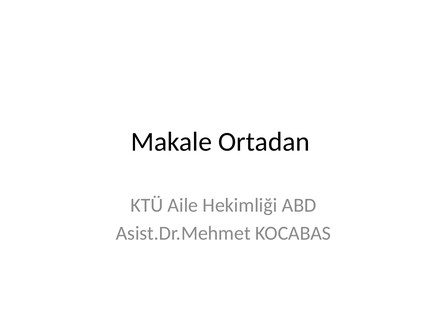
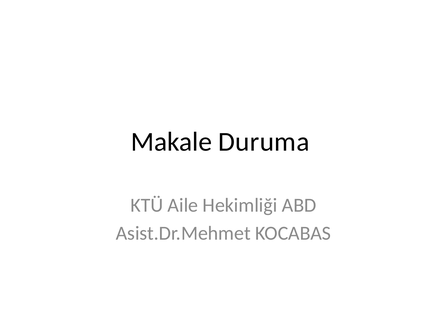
Ortadan: Ortadan -> Duruma (264, 142)
